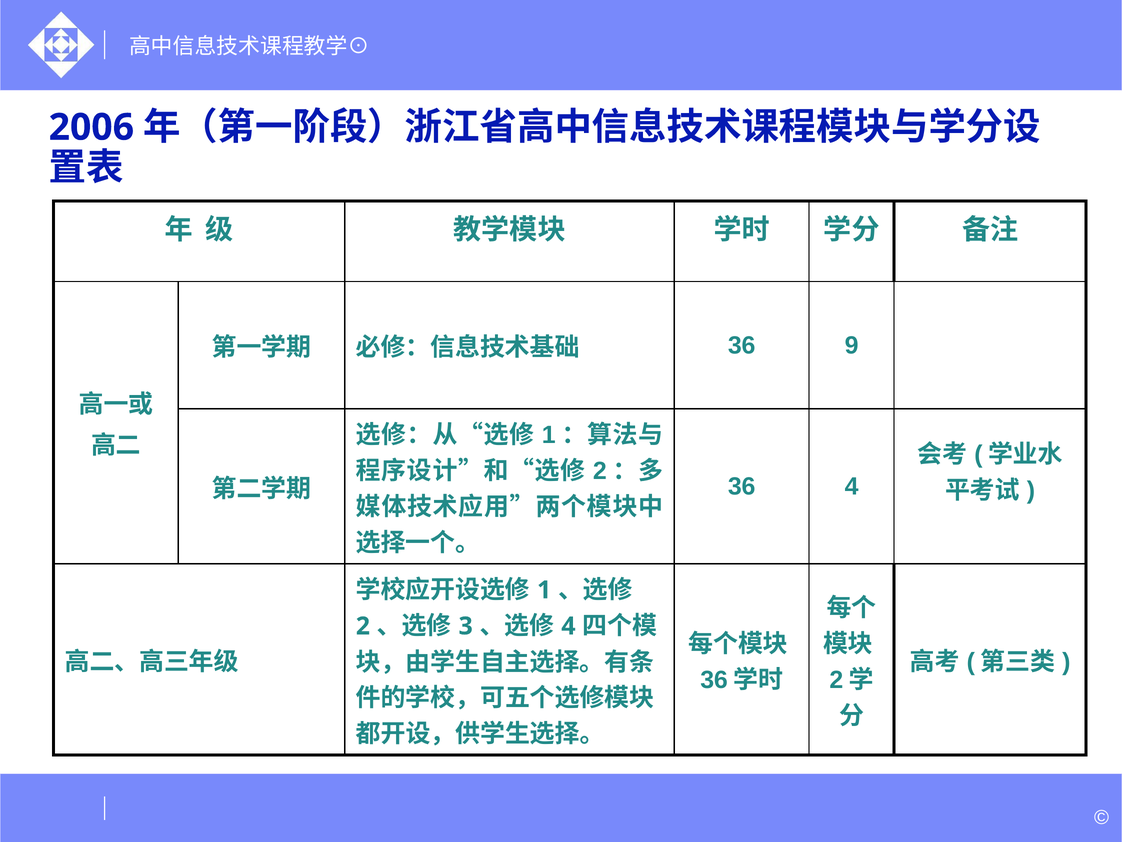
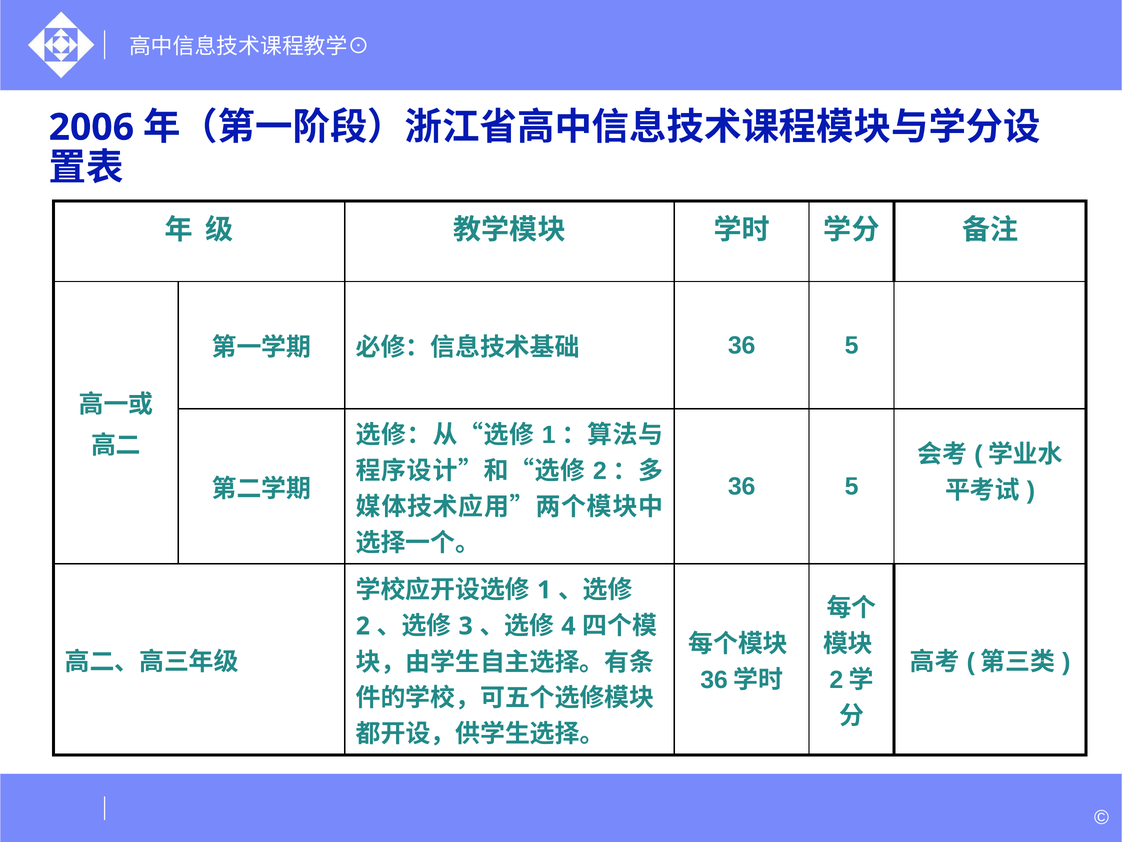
9: 9 -> 5 (852, 345)
4: 4 -> 5 (852, 486)
